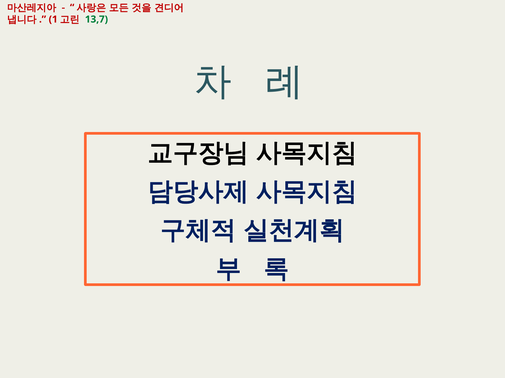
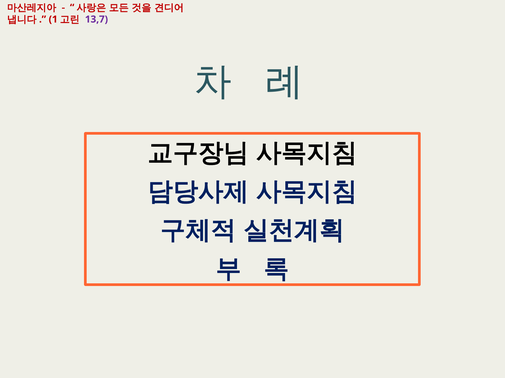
13,7 colour: green -> purple (96, 19)
